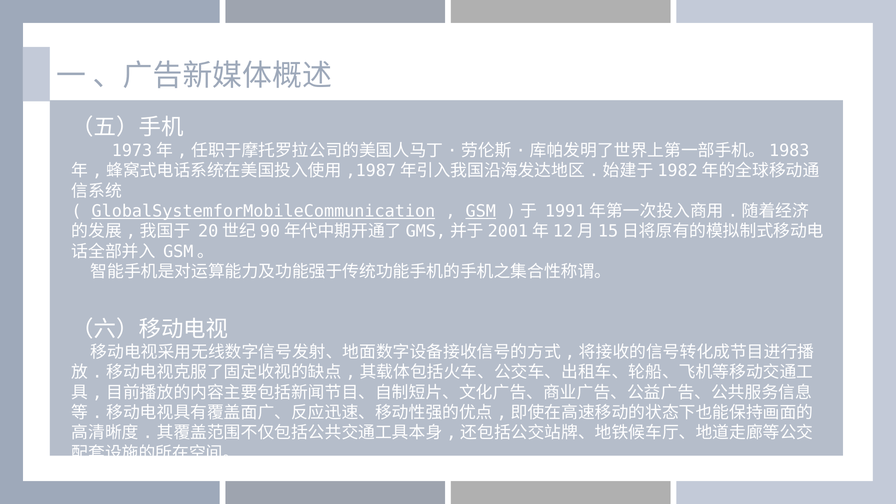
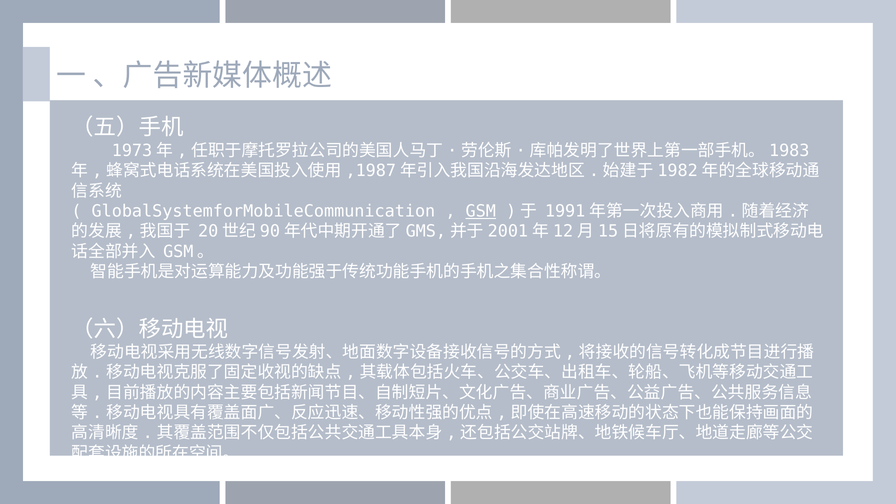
GlobalSystemforMobileCommunication underline: present -> none (263, 211)
